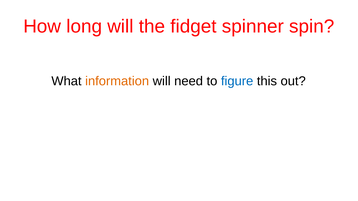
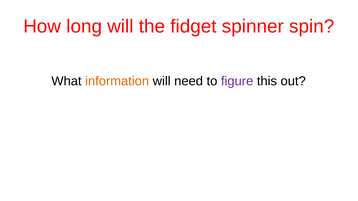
figure colour: blue -> purple (237, 81)
